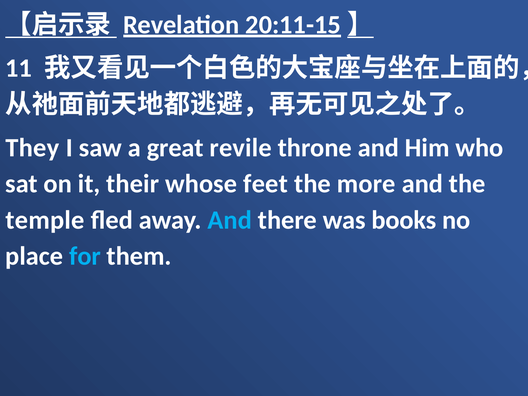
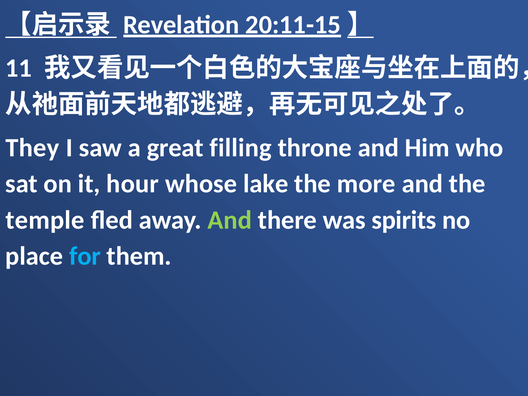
revile: revile -> filling (241, 148)
their: their -> hour (133, 184)
feet: feet -> lake (266, 184)
And colour: light blue -> light green (230, 220)
books: books -> spirits (404, 220)
